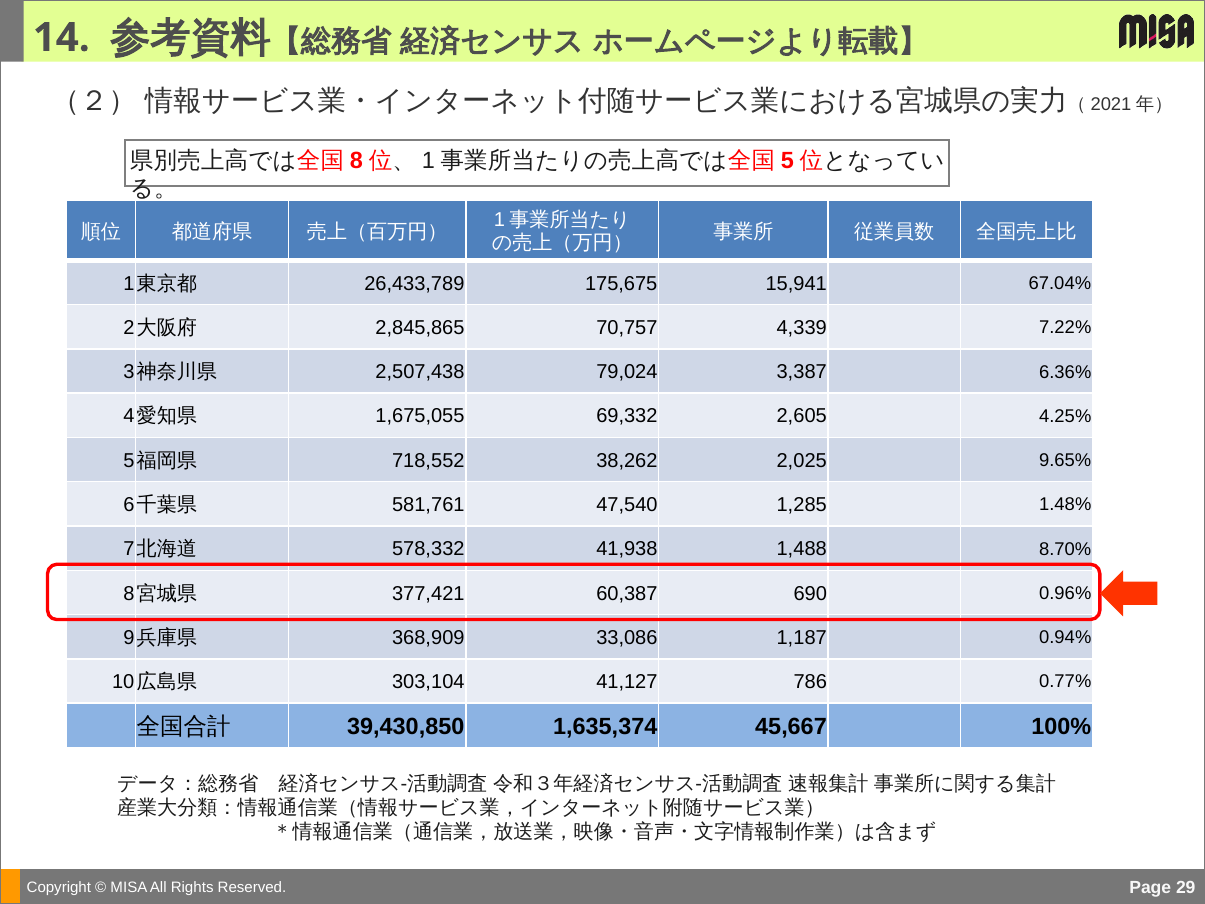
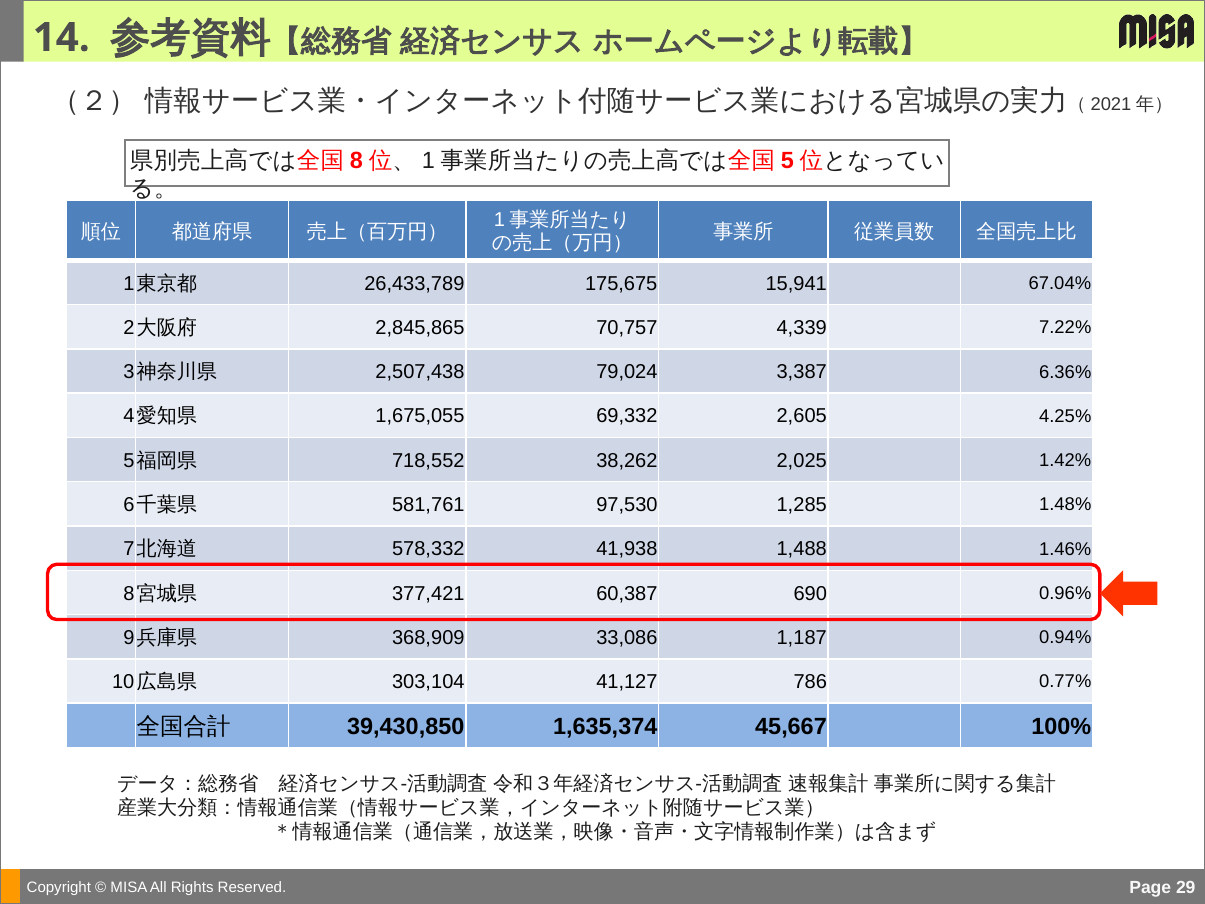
9.65%: 9.65% -> 1.42% (1065, 460)
47,540: 47,540 -> 97,530 (627, 505)
8.70%: 8.70% -> 1.46% (1065, 549)
